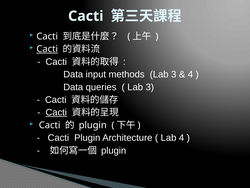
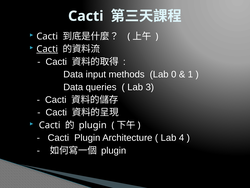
methods Lab 3: 3 -> 0 (174, 74)
4: 4 -> 1 (190, 74)
Cacti underline: present -> none (56, 112)
